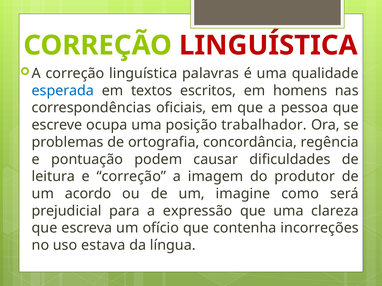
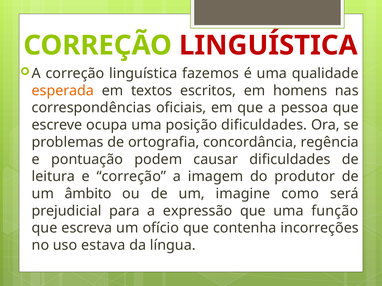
palavras: palavras -> fazemos (211, 74)
esperada colour: blue -> orange (63, 91)
posição trabalhador: trabalhador -> dificuldades (264, 125)
acordo: acordo -> âmbito (88, 194)
clareza: clareza -> função (335, 211)
